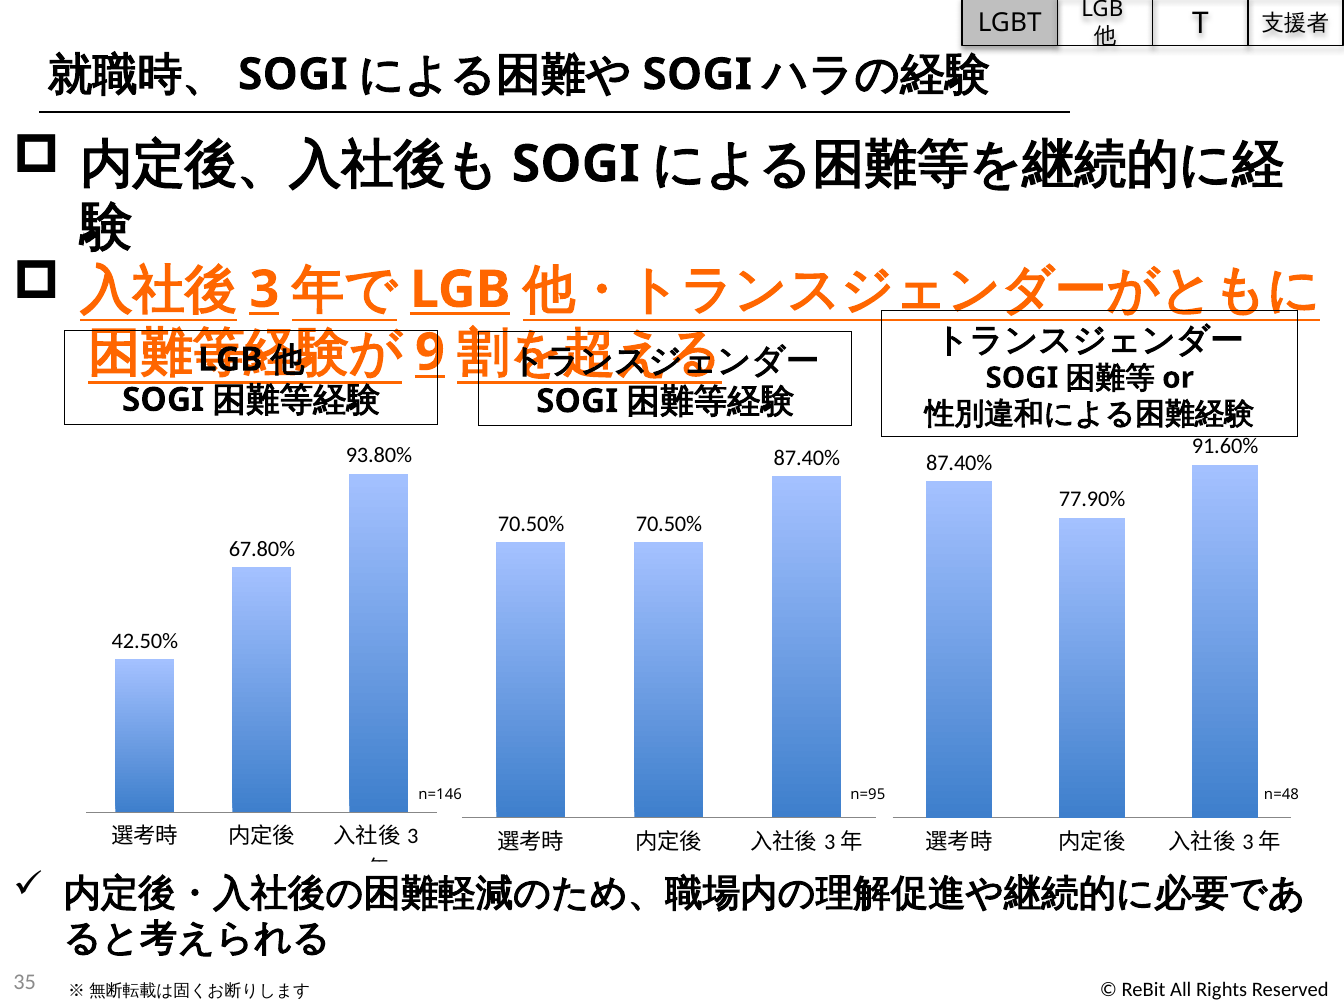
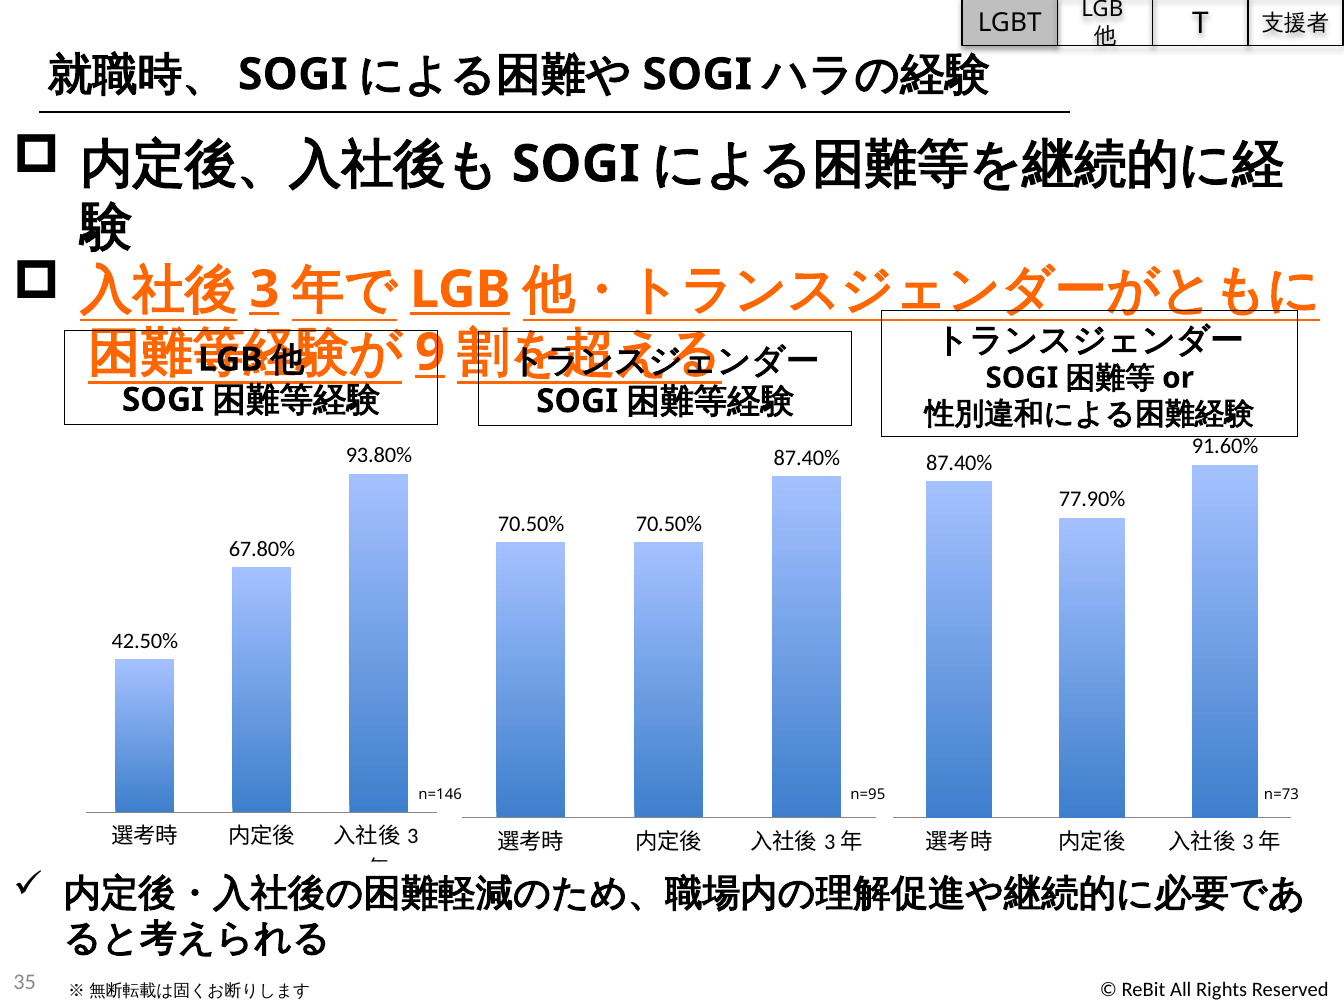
n=48: n=48 -> n=73 (1281, 794)
